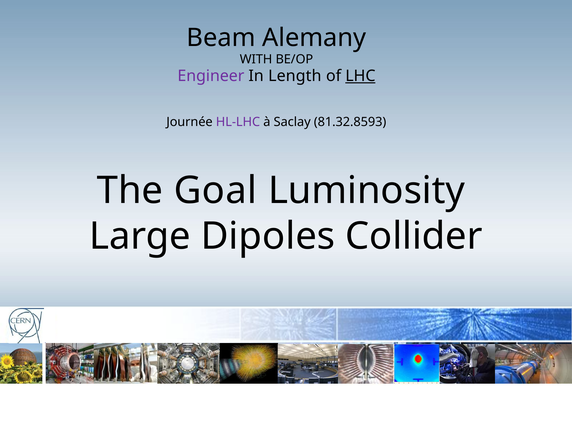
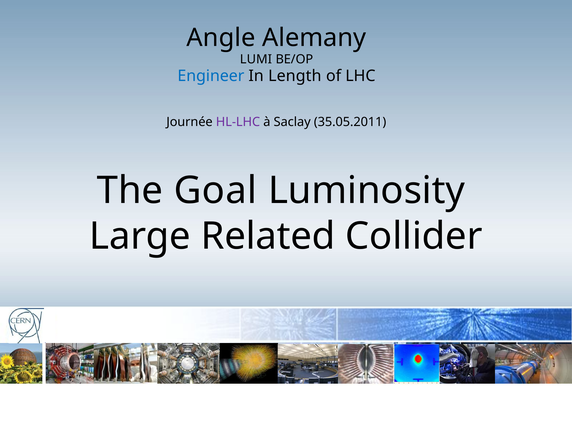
Beam: Beam -> Angle (221, 38)
WITH: WITH -> LUMI (256, 59)
Engineer colour: purple -> blue (211, 76)
LHC underline: present -> none (360, 76)
81.32.8593: 81.32.8593 -> 35.05.2011 (350, 122)
Dipoles: Dipoles -> Related (268, 236)
